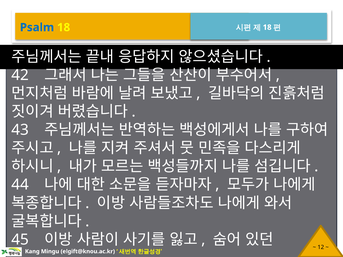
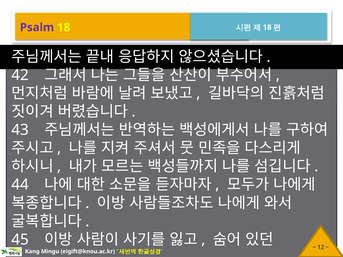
Psalm colour: blue -> purple (37, 27)
